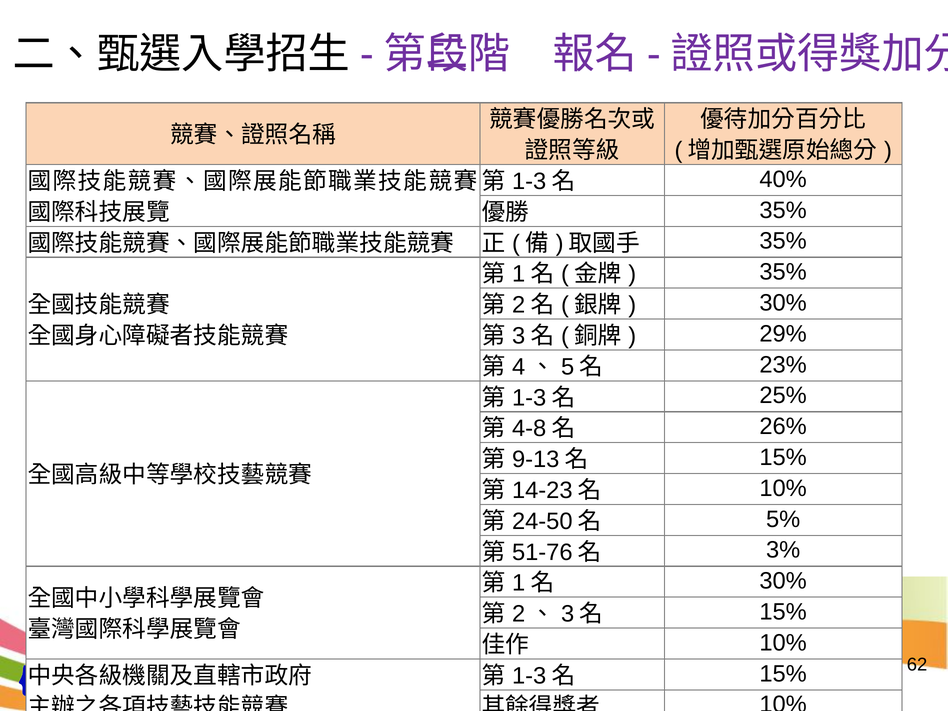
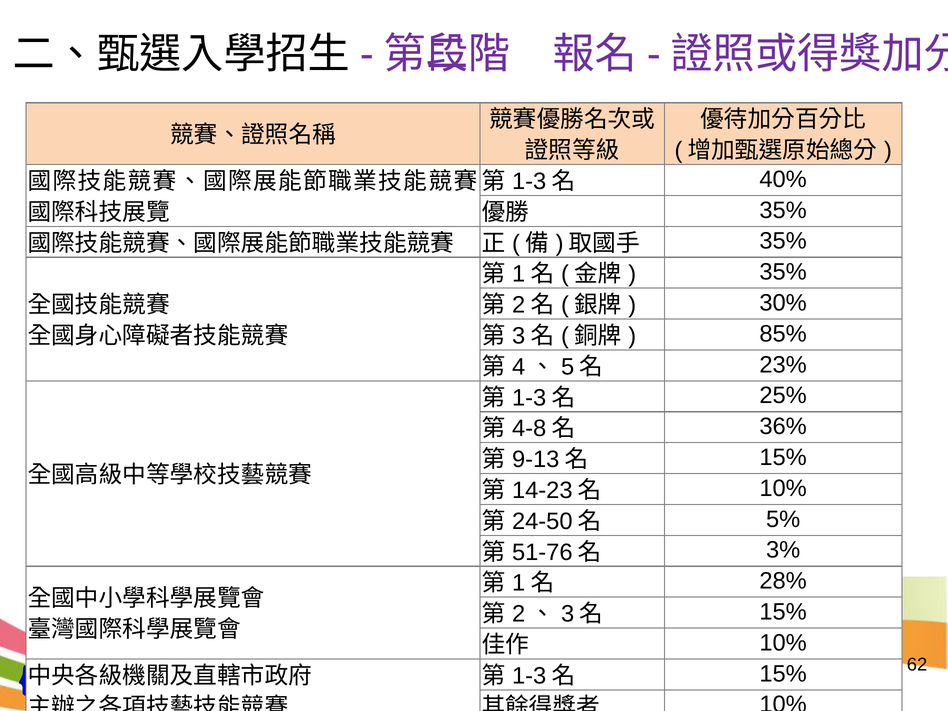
29%: 29% -> 85% (783, 334)
26%: 26% -> 36% (783, 427)
30%: 30% -> 28% (783, 581)
